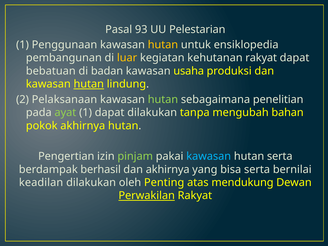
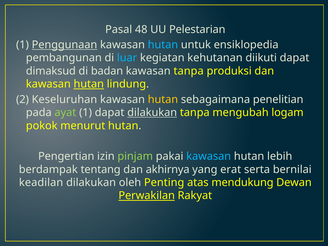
93: 93 -> 48 (141, 29)
Penggunaan underline: none -> present (64, 45)
hutan colour: yellow -> light blue (163, 45)
luar colour: yellow -> light blue (127, 58)
kehutanan rakyat: rakyat -> diikuti (261, 58)
bebatuan: bebatuan -> dimaksud (51, 71)
kawasan usaha: usaha -> tanpa (189, 71)
Pelaksanaan: Pelaksanaan -> Keseluruhan (64, 99)
hutan colour: light green -> yellow (163, 99)
dilakukan underline: none -> present (152, 113)
bahan: bahan -> logam (288, 113)
pokok akhirnya: akhirnya -> menurut (83, 126)
hutan serta: serta -> lebih (280, 156)
berhasil: berhasil -> tentang (101, 169)
bisa: bisa -> erat (231, 169)
